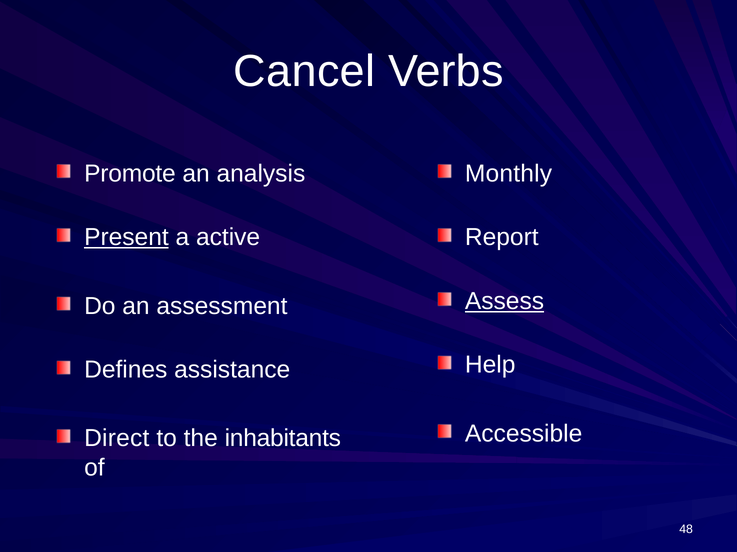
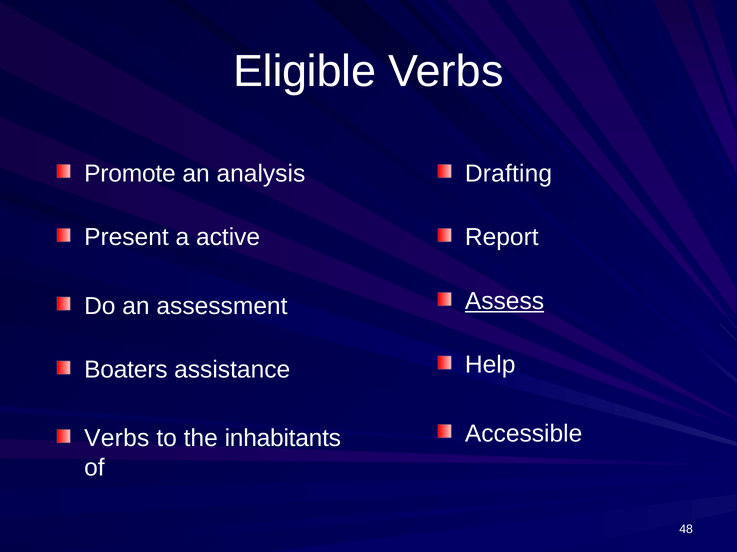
Cancel: Cancel -> Eligible (305, 72)
Monthly: Monthly -> Drafting (509, 174)
Present underline: present -> none (126, 238)
Defines: Defines -> Boaters (126, 370)
Direct: Direct -> Verbs (117, 439)
